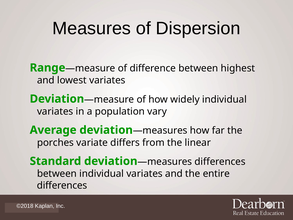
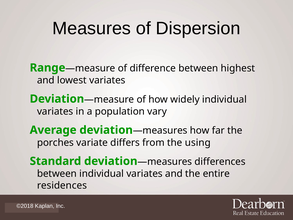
linear: linear -> using (198, 142)
differences: differences -> residences (62, 185)
